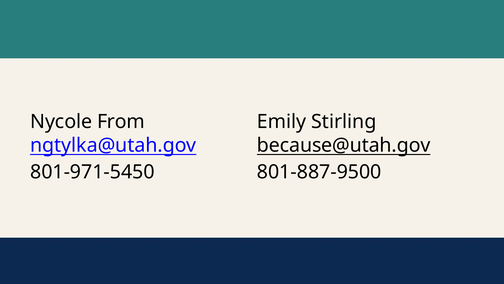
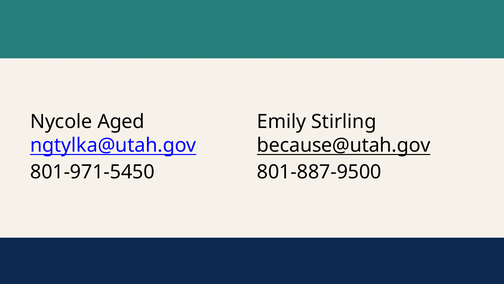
From: From -> Aged (121, 122)
